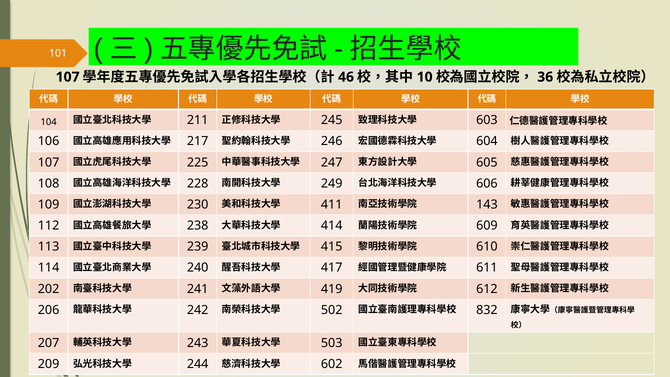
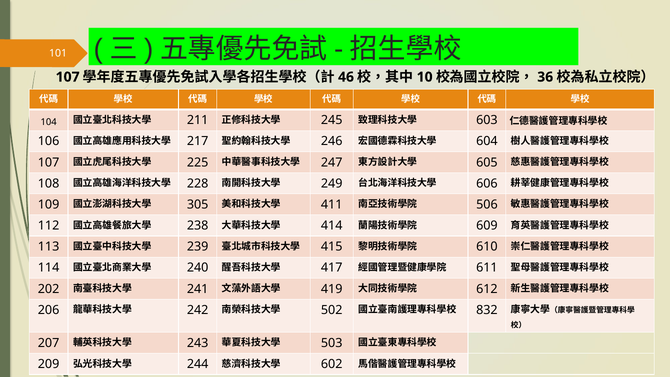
230: 230 -> 305 (198, 204)
143: 143 -> 506 (487, 204)
